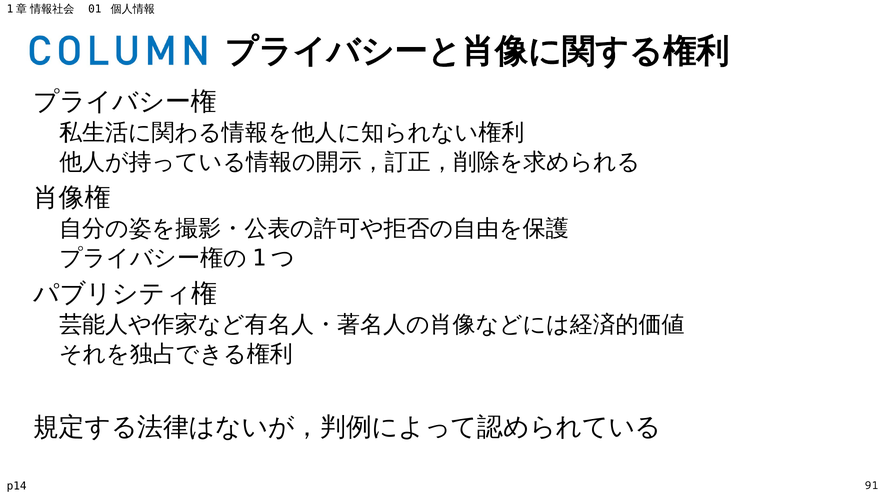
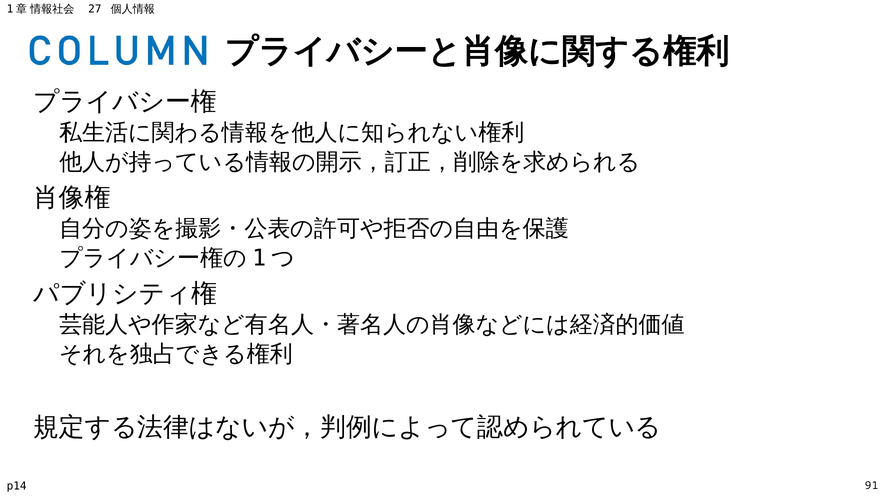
01: 01 -> 27 (95, 9)
